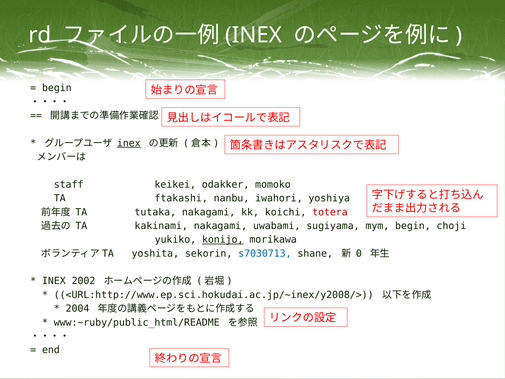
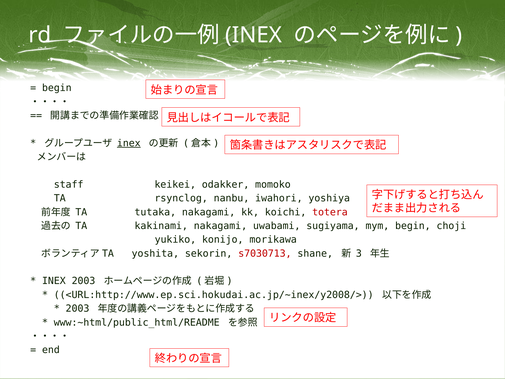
ftakashi: ftakashi -> rsynclog (181, 198)
konijo underline: present -> none (223, 240)
s7030713 colour: blue -> red (265, 253)
0: 0 -> 3 (359, 253)
INEX 2002: 2002 -> 2003 (83, 281)
2004: 2004 -> 2003 (78, 308)
www:~ruby/public_html/README: www:~ruby/public_html/README -> www:~html/public_html/README (137, 322)
